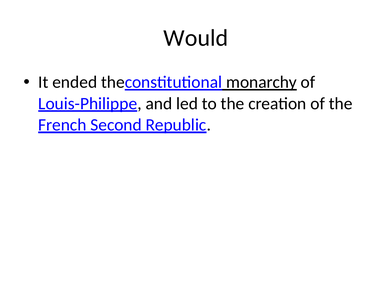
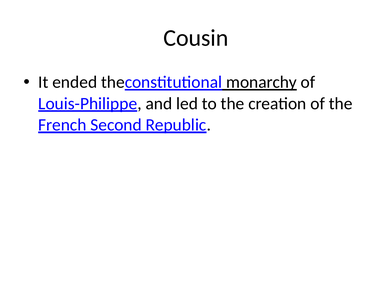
Would: Would -> Cousin (196, 38)
